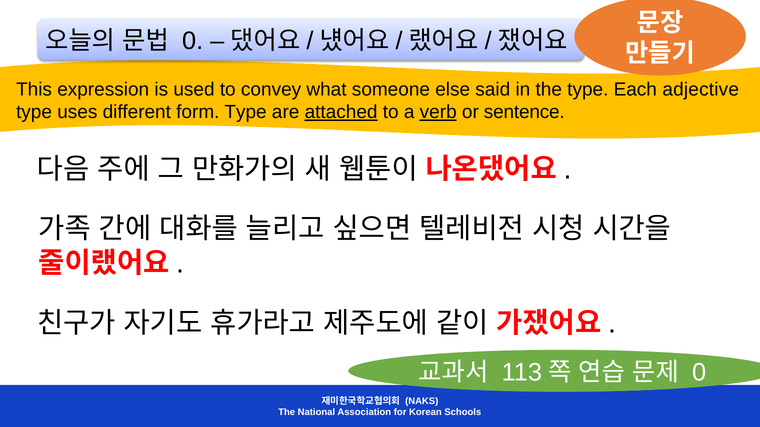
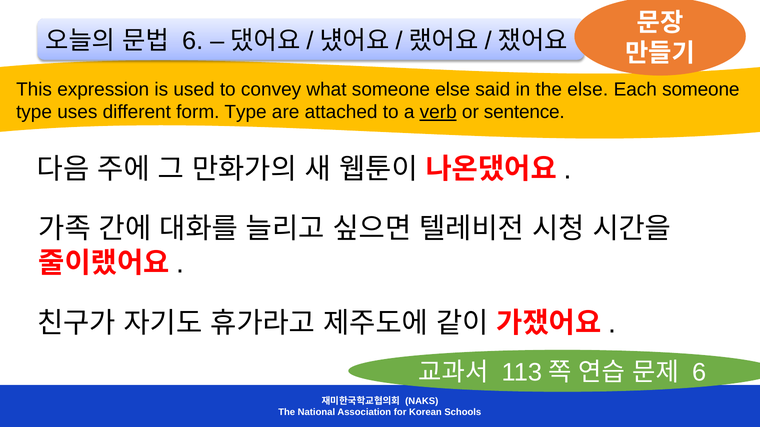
0: 0 -> 6 (193, 41)
the type: type -> else (588, 89)
Each adjective: adjective -> someone (701, 89)
attached underline: present -> none (341, 112)
0: 0 -> 6 (699, 373)
